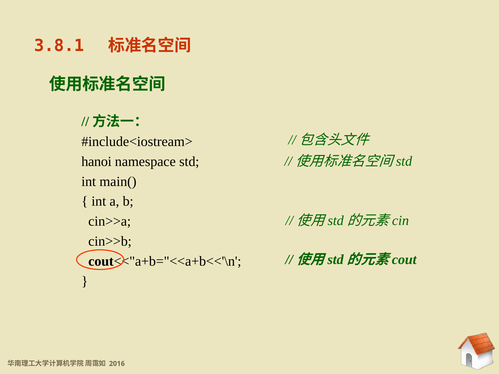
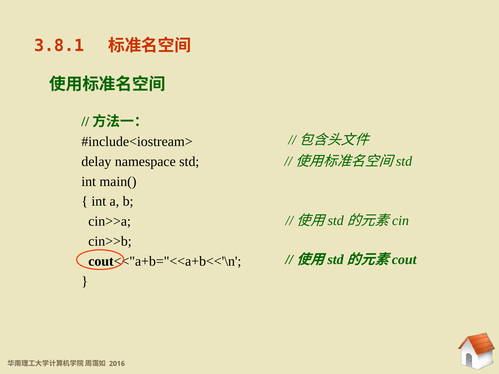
hanoi: hanoi -> delay (96, 162)
